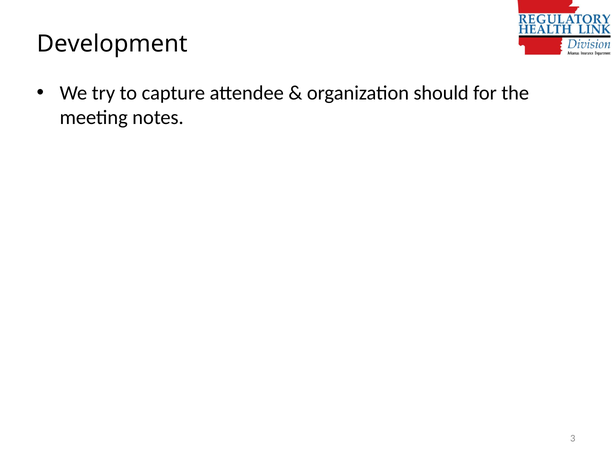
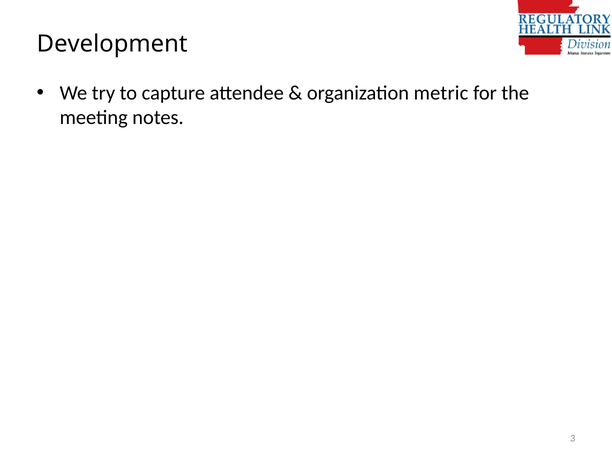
should: should -> metric (441, 93)
